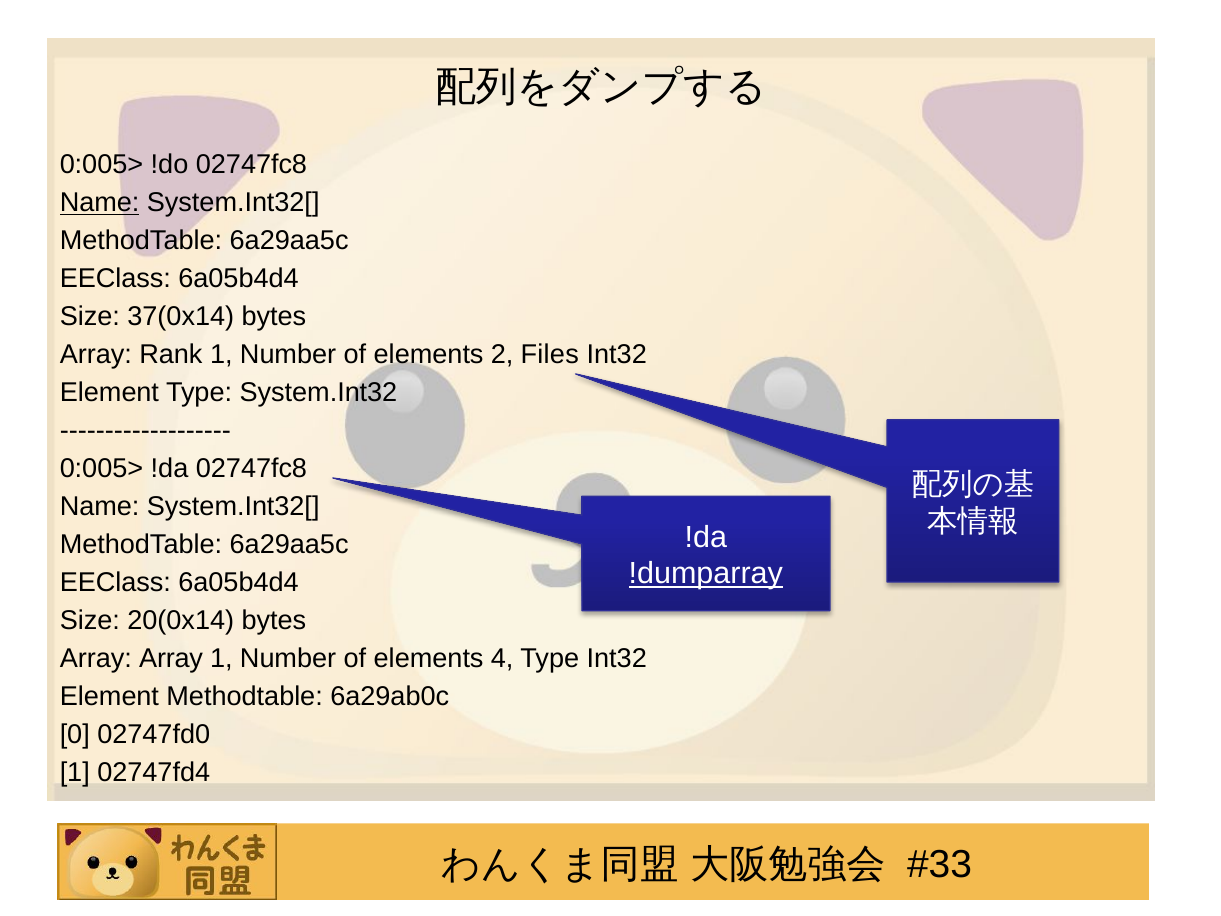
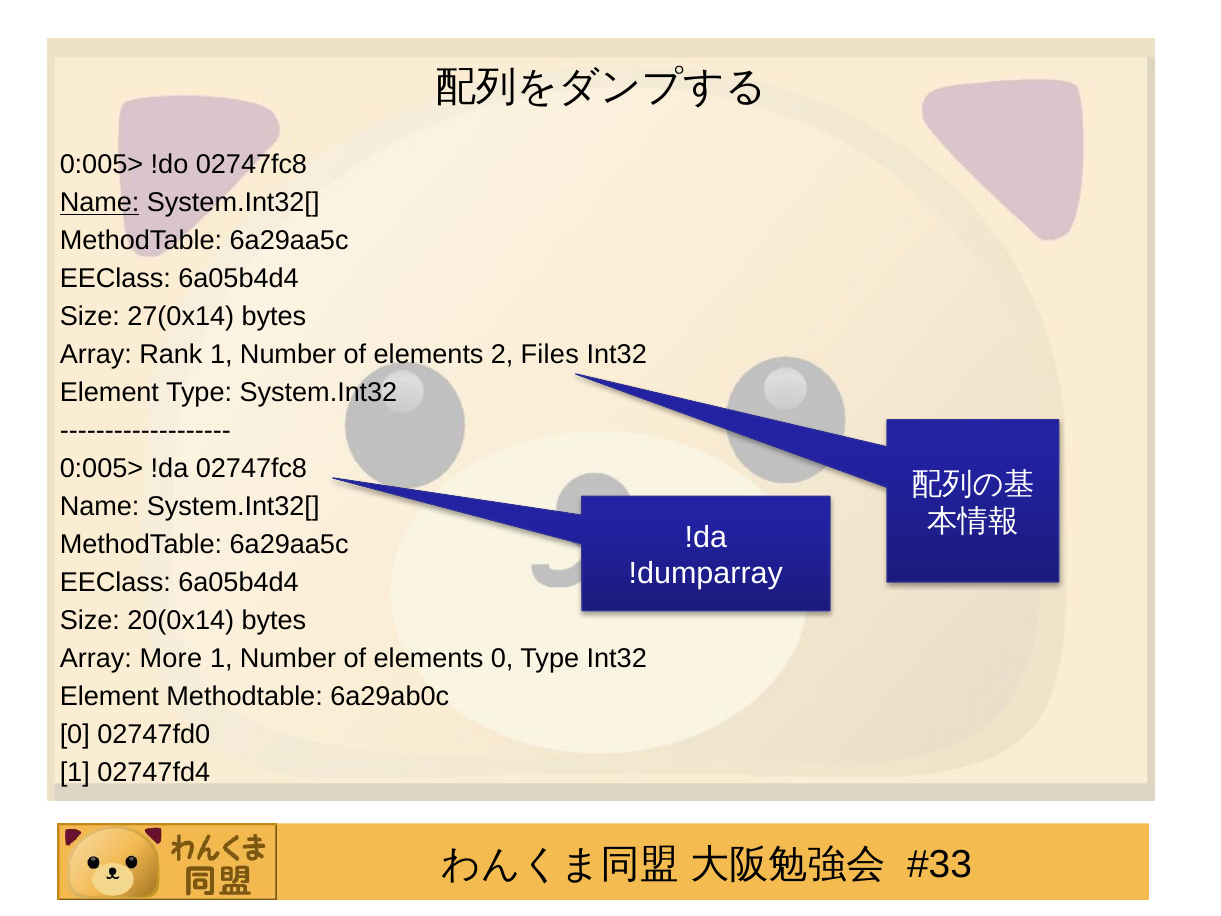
37(0x14: 37(0x14 -> 27(0x14 (181, 317)
!dumparray underline: present -> none (706, 574)
Array Array: Array -> More (171, 659)
elements 4: 4 -> 0 (502, 659)
